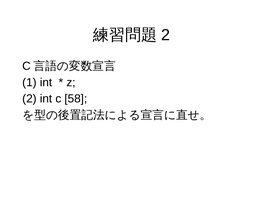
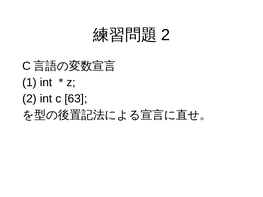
58: 58 -> 63 (76, 99)
